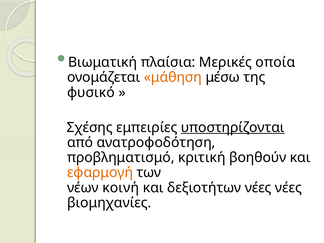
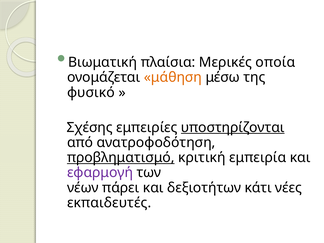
προβληματισμό underline: none -> present (121, 158)
βοηθούν: βοηθούν -> εμπειρία (258, 158)
εφαρμογή colour: orange -> purple (100, 173)
κοινή: κοινή -> πάρει (121, 188)
δεξιοτήτων νέες: νέες -> κάτι (258, 188)
βιομηχανίες: βιομηχανίες -> εκπαιδευτές (109, 203)
